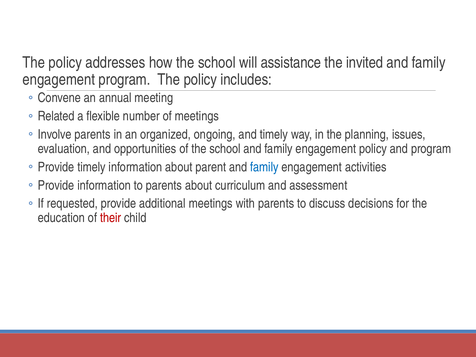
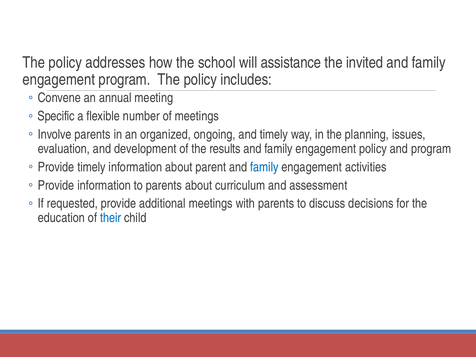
Related: Related -> Specific (56, 116)
opportunities: opportunities -> development (145, 149)
of the school: school -> results (225, 149)
their colour: red -> blue (111, 218)
